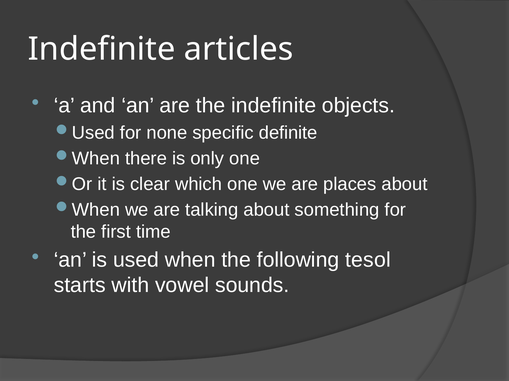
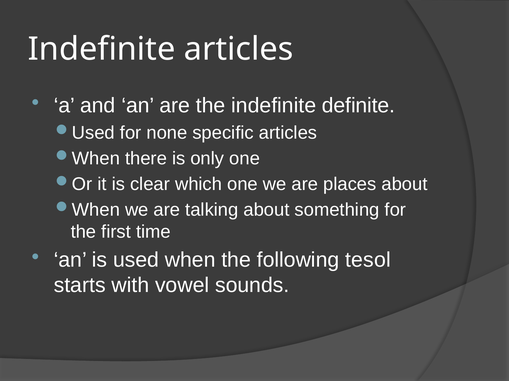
objects: objects -> definite (359, 106)
specific definite: definite -> articles (288, 133)
